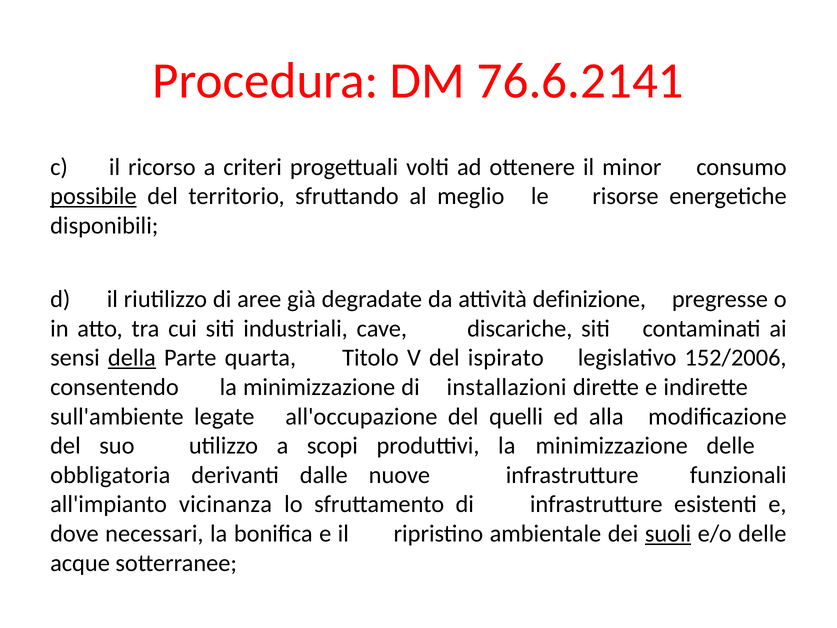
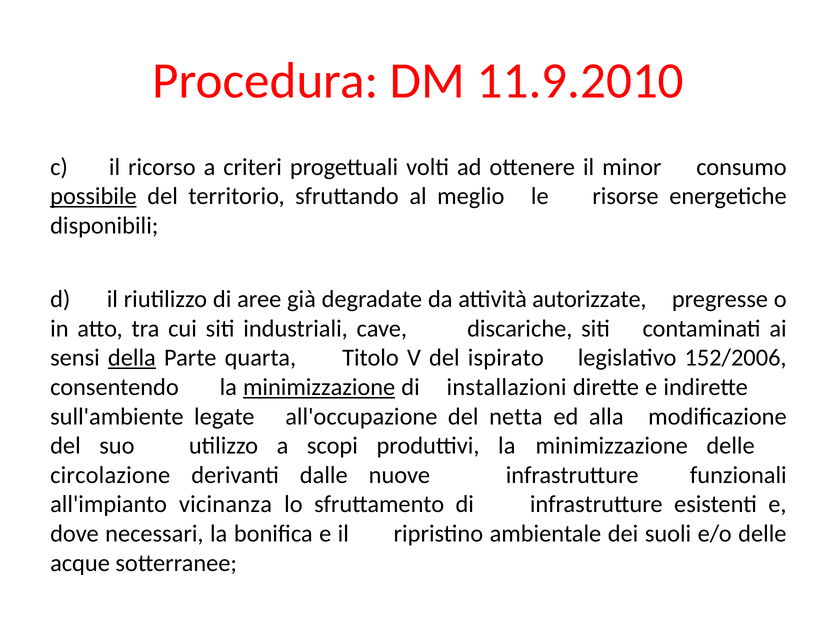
76.6.2141: 76.6.2141 -> 11.9.2010 (580, 81)
definizione: definizione -> autorizzate (589, 299)
minimizzazione underline: none -> present (319, 387)
quelli: quelli -> netta (516, 416)
obbligatoria: obbligatoria -> circolazione (110, 475)
suoli underline: present -> none (668, 533)
